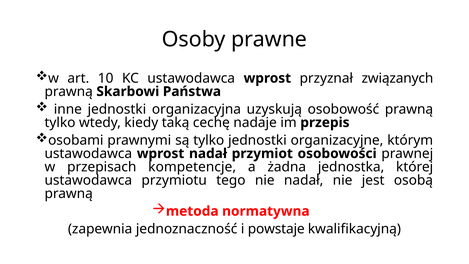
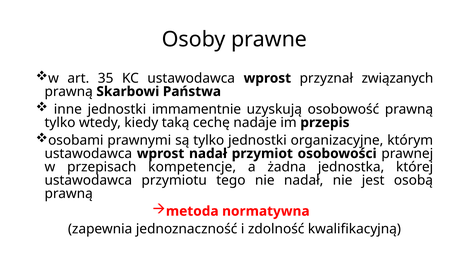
10: 10 -> 35 (106, 78)
organizacyjna: organizacyjna -> immamentnie (196, 109)
powstaje: powstaje -> zdolność (276, 229)
